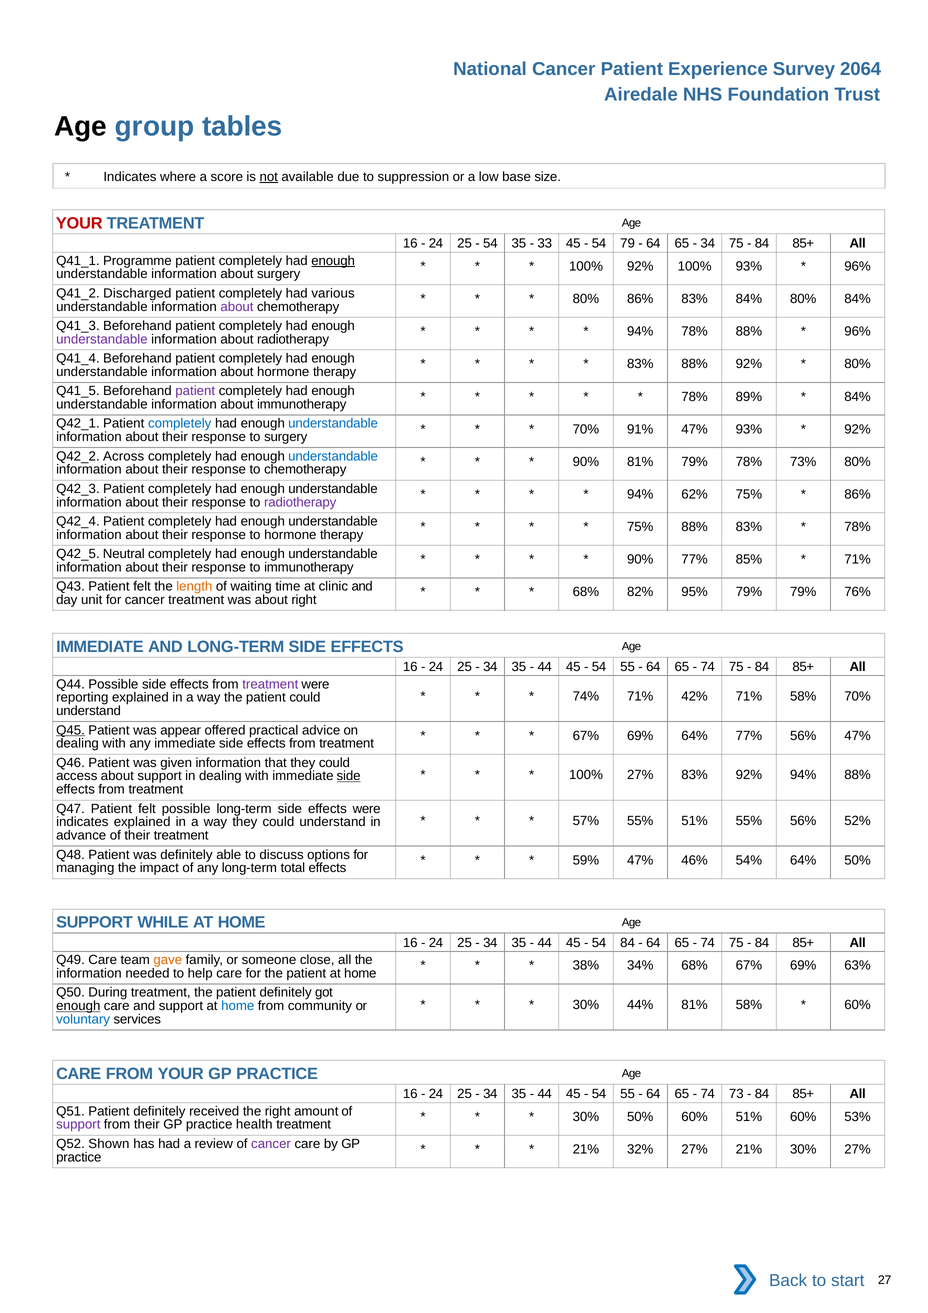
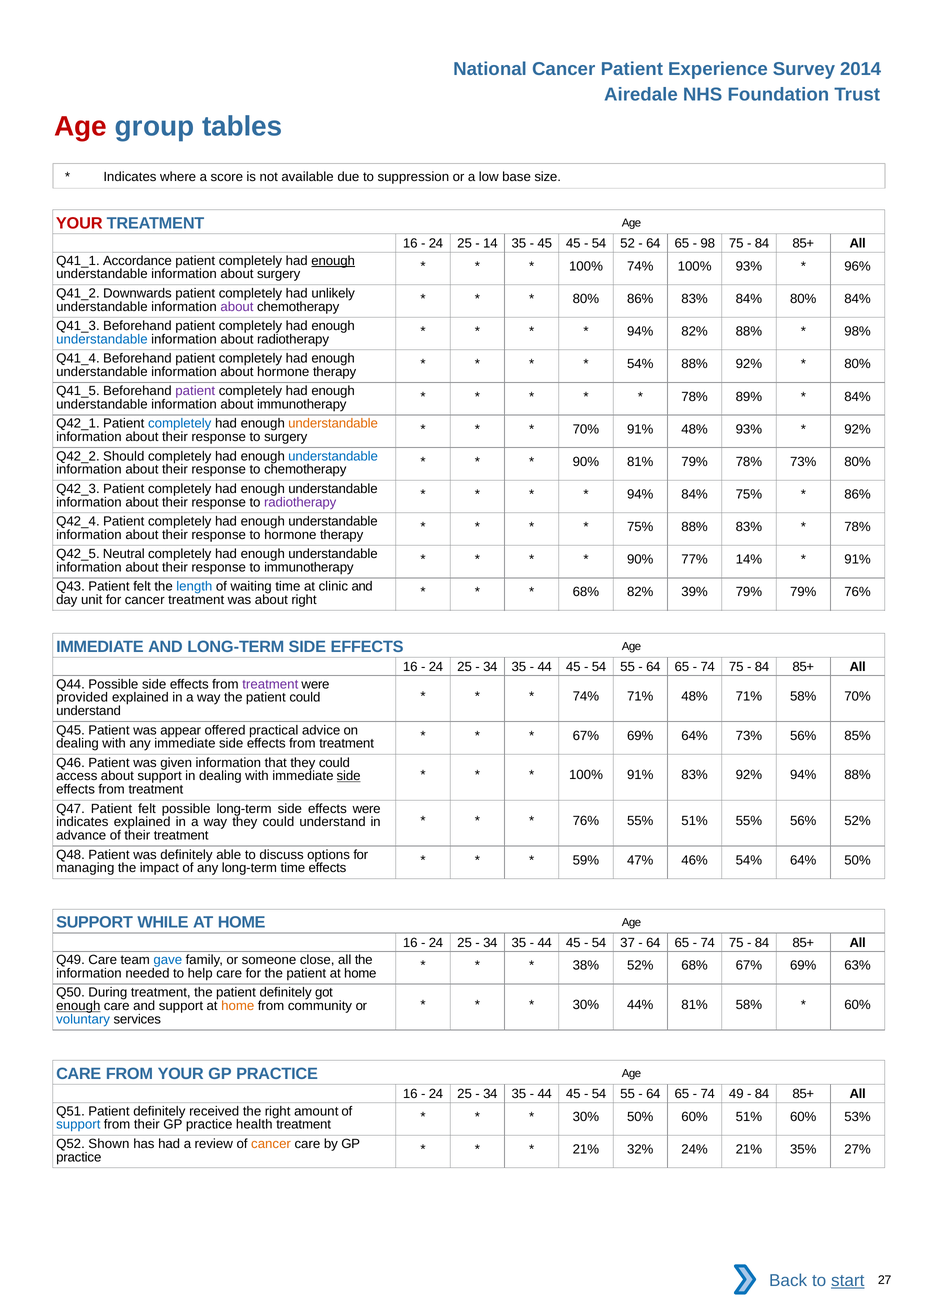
2064: 2064 -> 2014 (861, 69)
Age colour: black -> red (81, 127)
not underline: present -> none (269, 177)
54: 54 -> 14 (490, 243)
33: 33 -> 45 (545, 243)
79: 79 -> 52 (628, 243)
34: 34 -> 98 (708, 243)
Programme: Programme -> Accordance (137, 261)
100% 92%: 92% -> 74% (640, 266)
Discharged: Discharged -> Downwards (137, 293)
various: various -> unlikely (333, 293)
94% 78%: 78% -> 82% (695, 332)
96%: 96% -> 98% (858, 332)
understandable colour: purple -> blue (102, 339)
83%: 83% -> 54% (640, 364)
understandable colour: blue -> orange (333, 424)
91% 47%: 47% -> 48% (695, 429)
Across: Across -> Should (124, 456)
94% 62%: 62% -> 84% (695, 494)
85%: 85% -> 14% (749, 560)
71%: 71% -> 91% (858, 560)
length colour: orange -> blue (194, 587)
95%: 95% -> 39% (695, 592)
71% 42%: 42% -> 48% (695, 697)
reporting: reporting -> provided (82, 698)
Q45 underline: present -> none (71, 730)
64% 77%: 77% -> 73% (749, 736)
56% 47%: 47% -> 85% (858, 736)
100% 27%: 27% -> 91% (640, 775)
57%: 57% -> 76% (586, 821)
long-term total: total -> time (293, 868)
54 84: 84 -> 37 (628, 943)
gave colour: orange -> blue (168, 960)
38% 34%: 34% -> 52% (640, 966)
home colour: blue -> orange (238, 1006)
73: 73 -> 49 (736, 1094)
support colour: purple -> blue (78, 1125)
cancer colour: purple -> orange (271, 1144)
32% 27%: 27% -> 24% (695, 1150)
21% 30%: 30% -> 35% (803, 1150)
start underline: none -> present (848, 1281)
